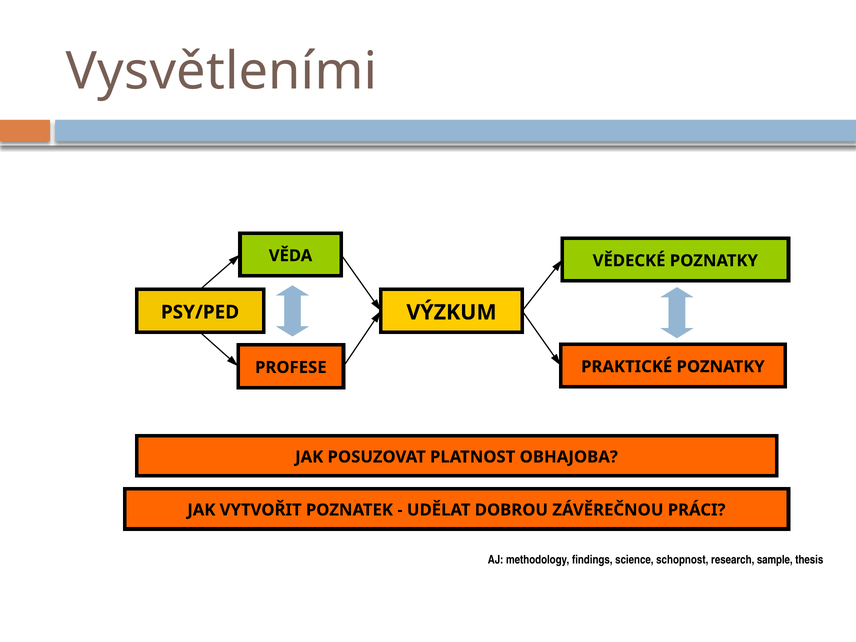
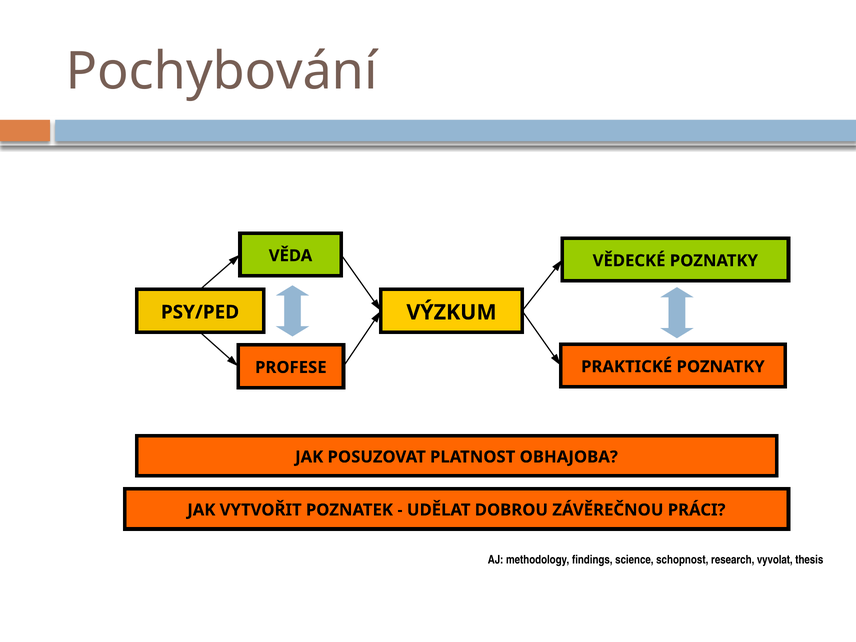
Vysvětleními: Vysvětleními -> Pochybování (222, 71)
sample: sample -> vyvolat (775, 560)
